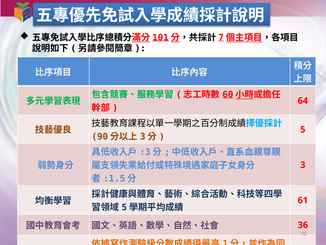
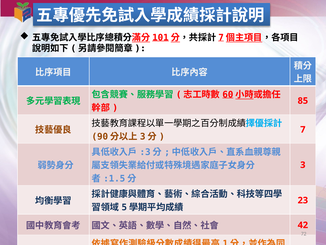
64: 64 -> 85 (303, 101)
5: 5 -> 7 (303, 129)
61: 61 -> 23 (303, 200)
36: 36 -> 42 (303, 225)
